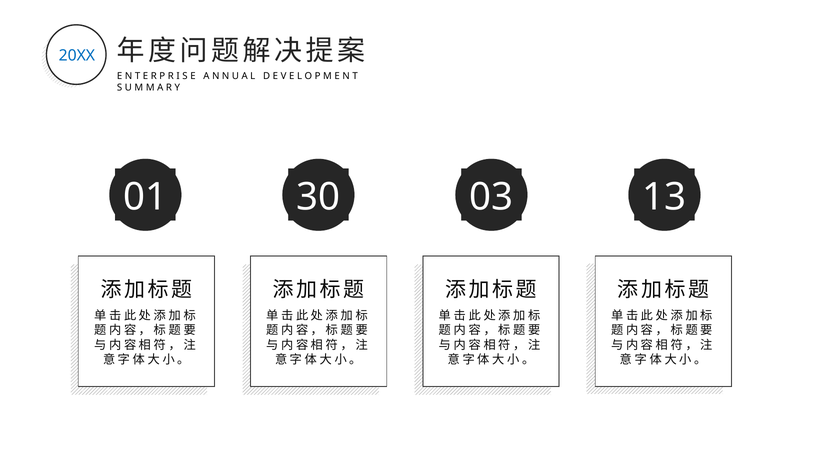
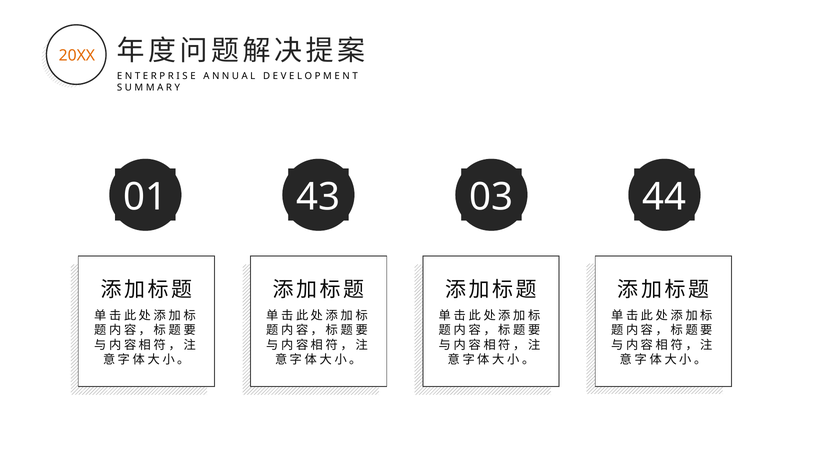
20XX colour: blue -> orange (77, 56)
30: 30 -> 43 (318, 197)
13: 13 -> 44 (664, 197)
